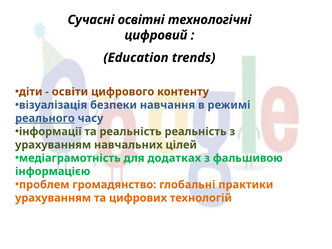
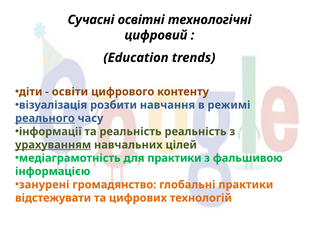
безпеки: безпеки -> розбити (114, 105)
урахуванням underline: none -> present (53, 145)
для додатках: додатках -> практики (174, 158)
проблем: проблем -> занурені (44, 185)
урахуванням: урахуванням -> відстежувати (53, 198)
